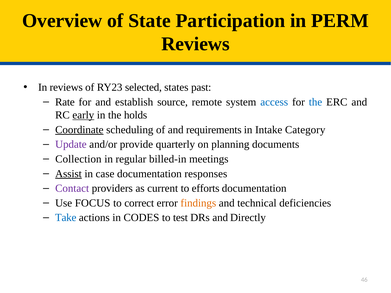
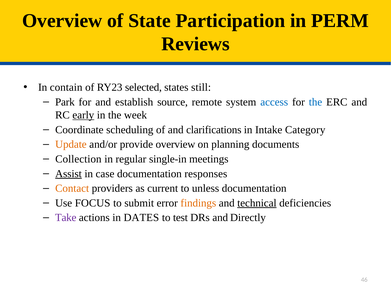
In reviews: reviews -> contain (66, 87)
past: past -> still (201, 87)
Rate: Rate -> Park (65, 102)
holds: holds -> week (136, 115)
Coordinate underline: present -> none (79, 130)
requirements: requirements -> clarifications (214, 130)
Update colour: purple -> orange (71, 144)
provide quarterly: quarterly -> overview (175, 144)
billed-in: billed-in -> single-in (168, 159)
Contact colour: purple -> orange (72, 188)
efforts: efforts -> unless (206, 188)
correct: correct -> submit (139, 203)
technical underline: none -> present (257, 203)
Take colour: blue -> purple (66, 218)
CODES: CODES -> DATES (141, 218)
